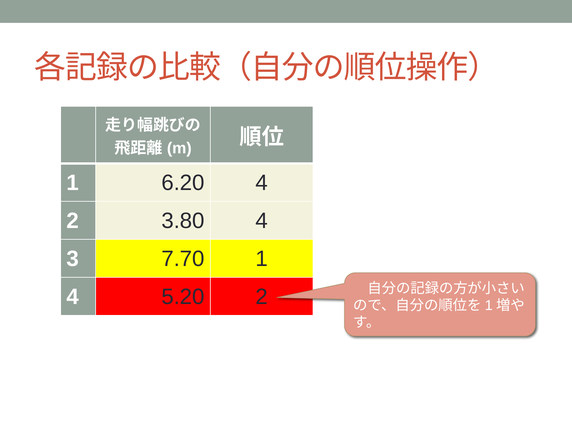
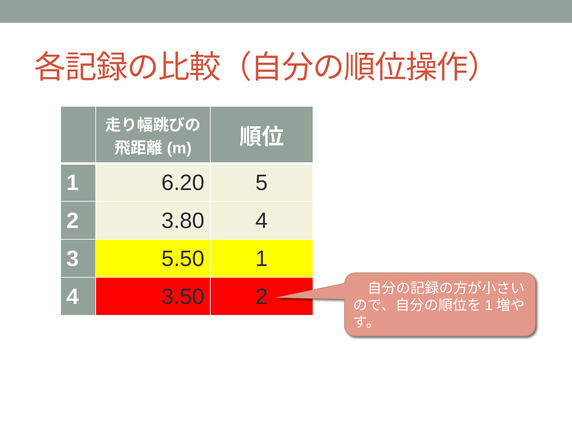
6.20 4: 4 -> 5 (262, 183)
7.70: 7.70 -> 5.50 (183, 259)
5.20: 5.20 -> 3.50 (183, 297)
